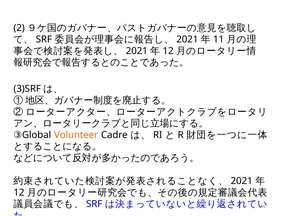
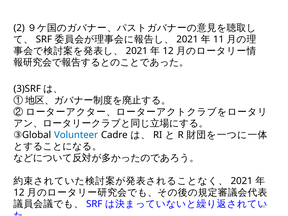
Volunteer colour: orange -> blue (76, 135)
